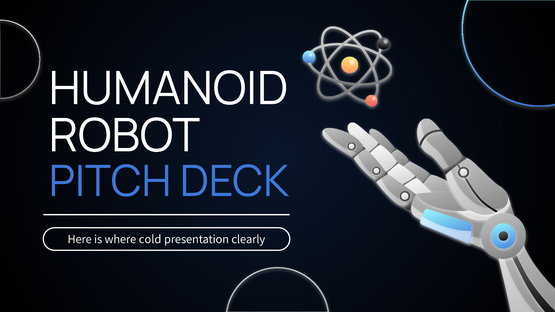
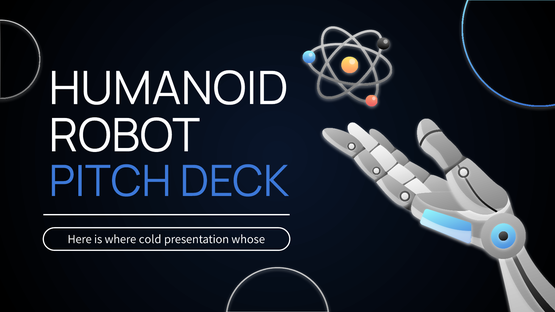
clearly: clearly -> whose (248, 239)
